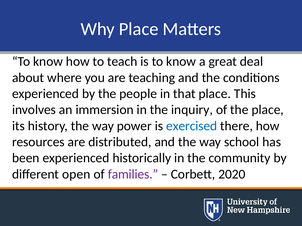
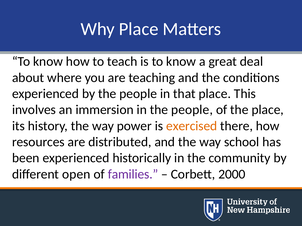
in the inquiry: inquiry -> people (192, 110)
exercised colour: blue -> orange (192, 126)
2020: 2020 -> 2000 (232, 174)
